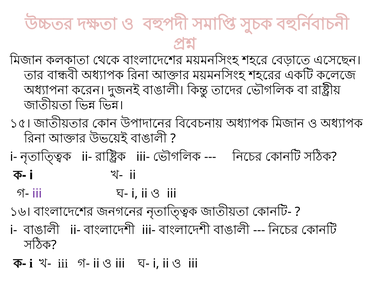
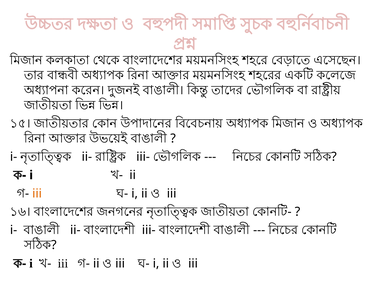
iii colour: purple -> orange (37, 193)
